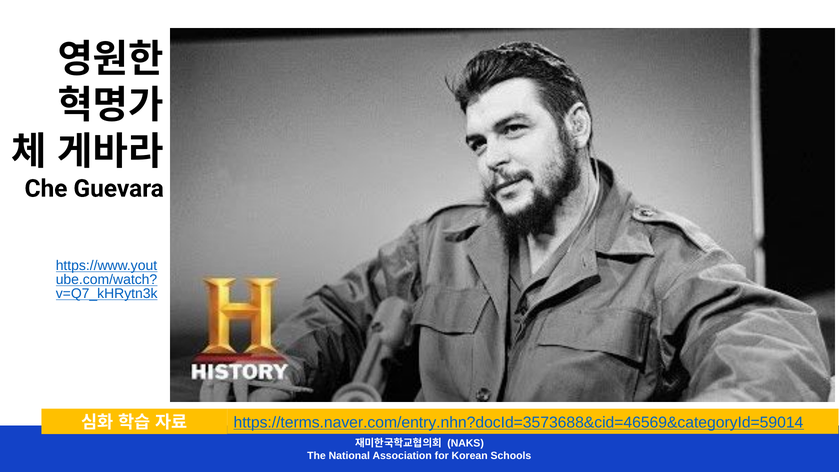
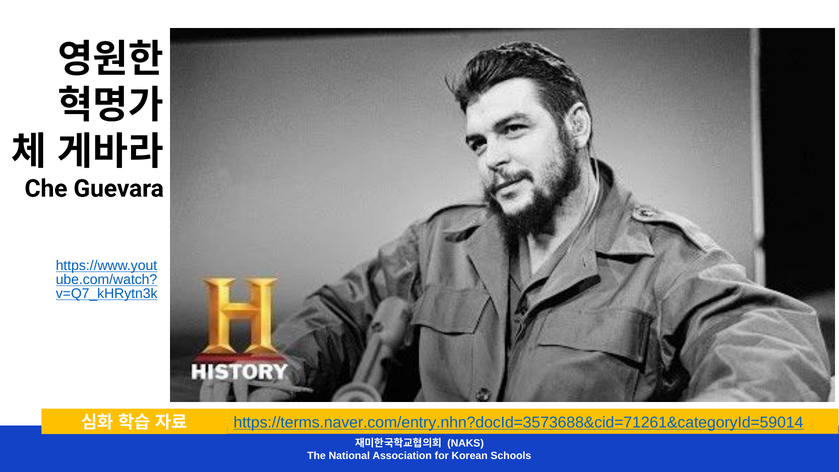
https://terms.naver.com/entry.nhn?docId=3573688&cid=46569&categoryId=59014: https://terms.naver.com/entry.nhn?docId=3573688&cid=46569&categoryId=59014 -> https://terms.naver.com/entry.nhn?docId=3573688&cid=71261&categoryId=59014 (518, 422)
